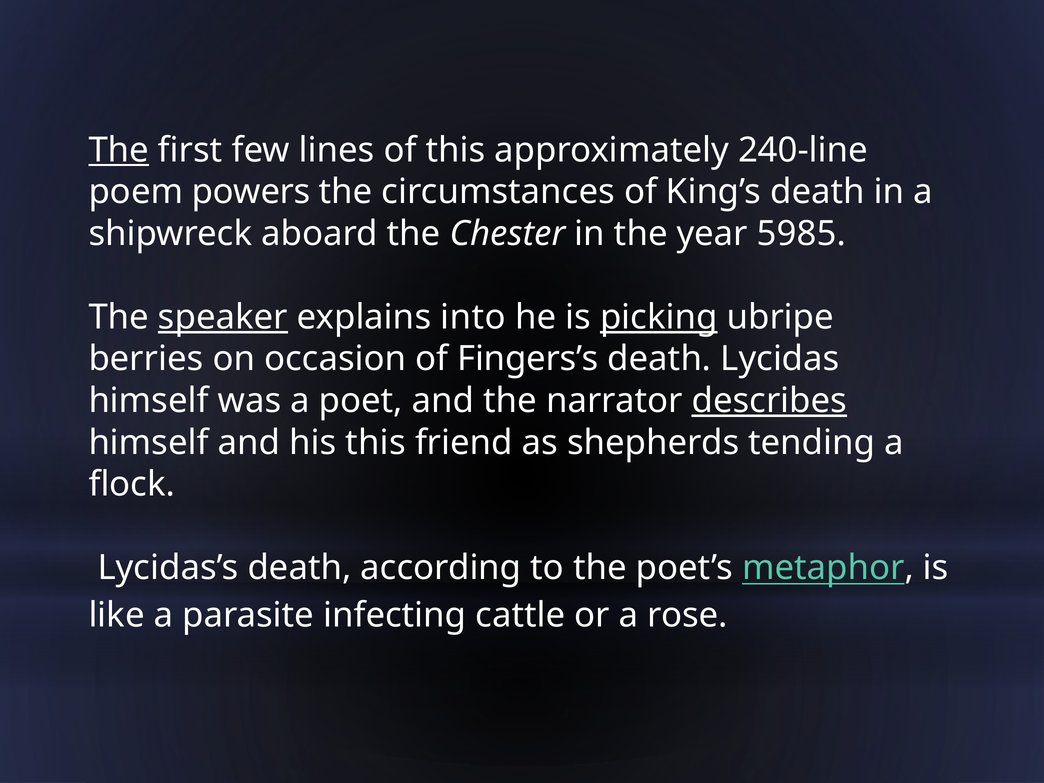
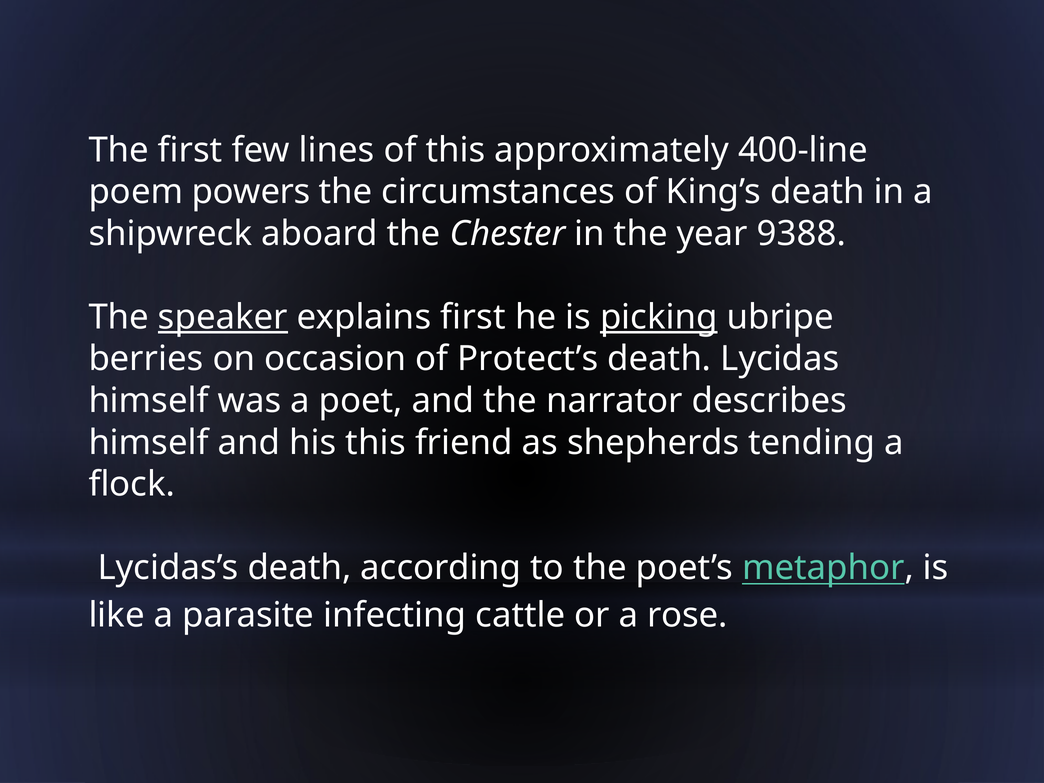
The underline: present -> none (119, 150)
240-line: 240-line -> 400-line (803, 150)
5985: 5985 -> 9388 (801, 234)
explains into: into -> first (473, 317)
Fingers’s: Fingers’s -> Protect’s (528, 359)
describes underline: present -> none (769, 401)
